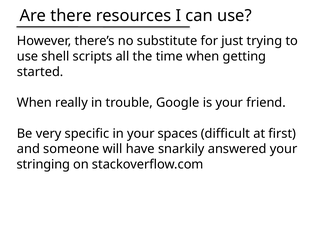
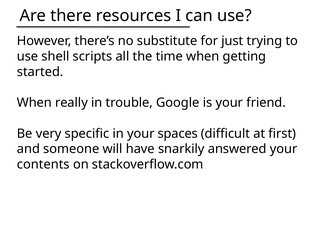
stringing: stringing -> contents (43, 164)
